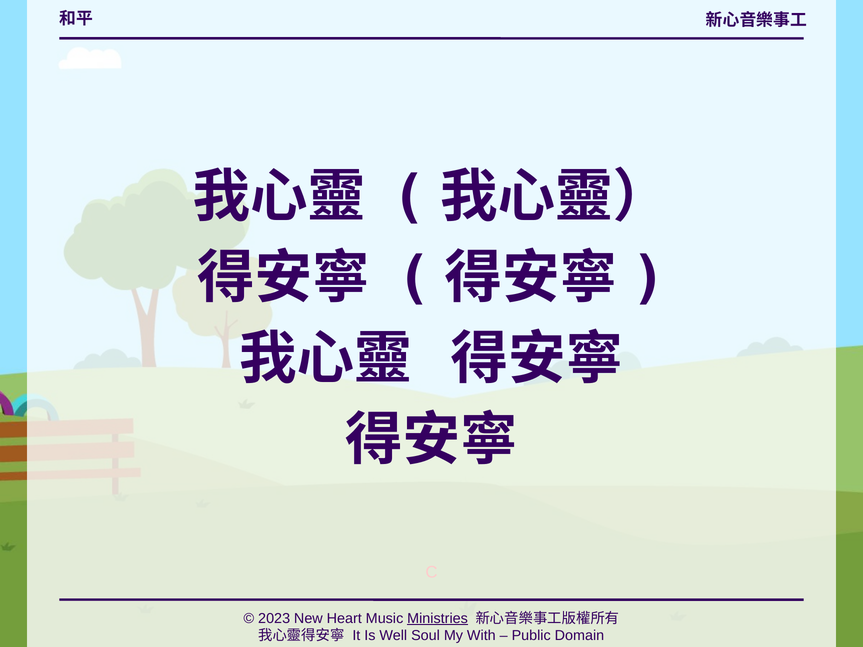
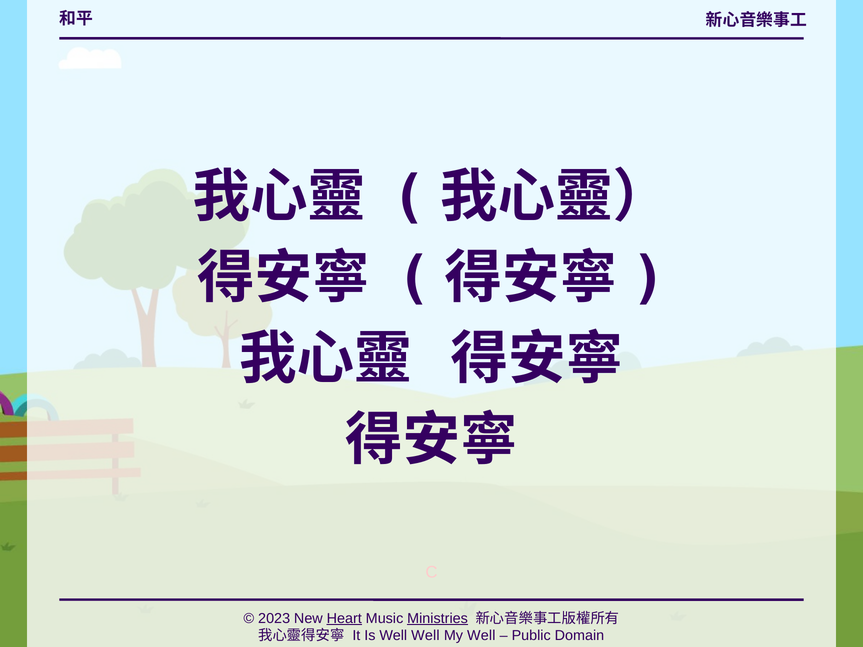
Heart underline: none -> present (344, 619)
Well Soul: Soul -> Well (425, 636)
My With: With -> Well (481, 636)
